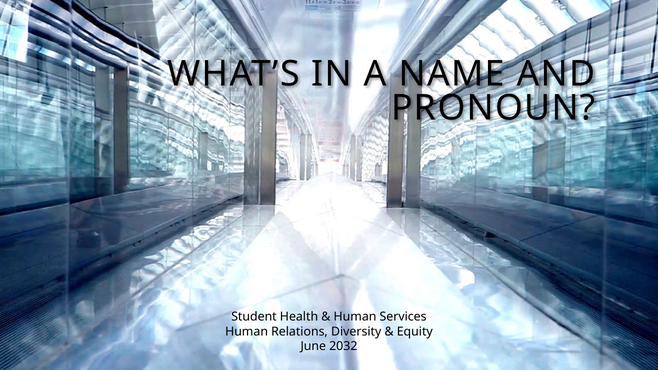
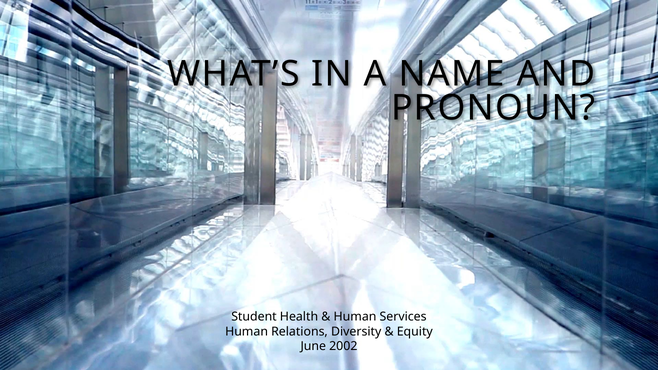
2032: 2032 -> 2002 (343, 346)
